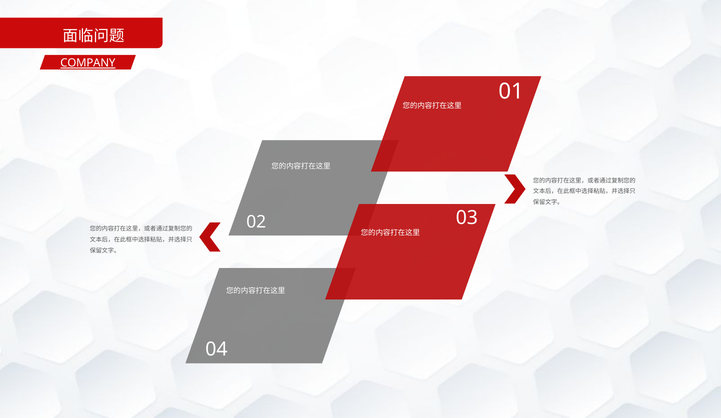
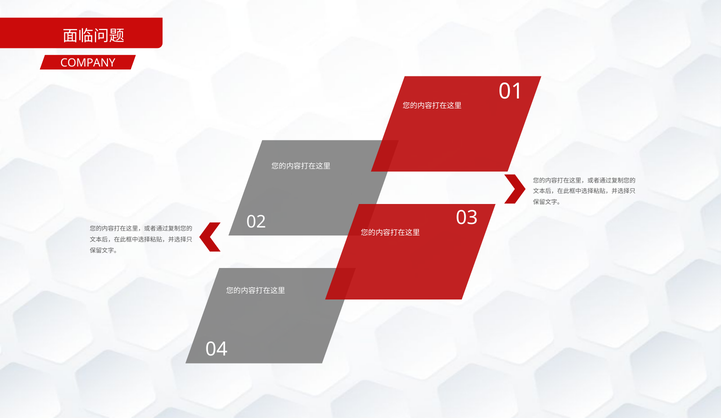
COMPANY underline: present -> none (88, 63)
